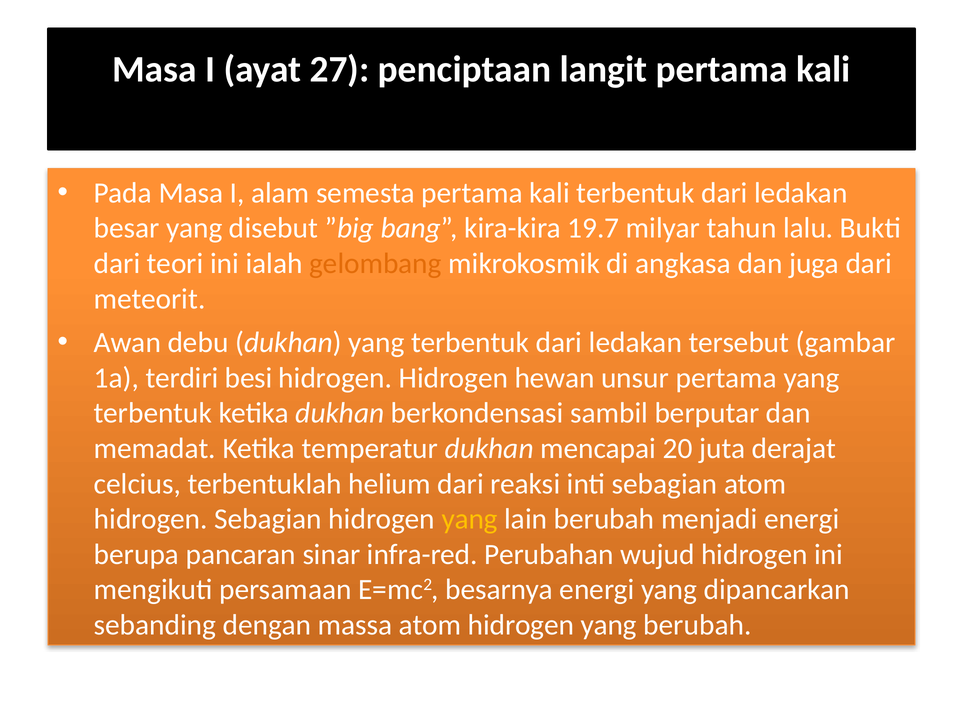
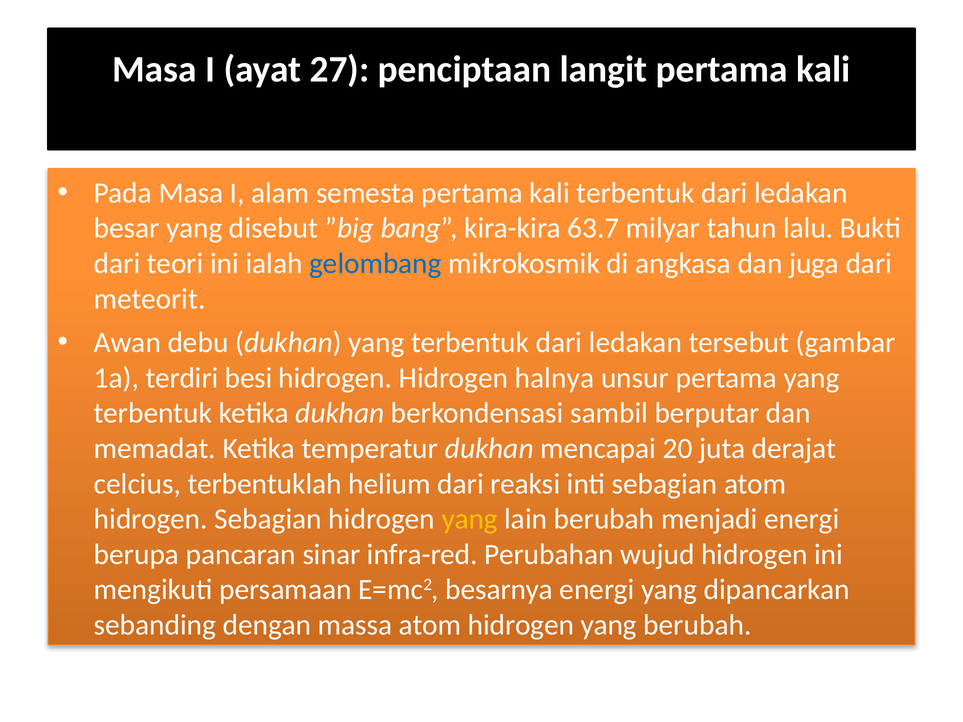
19.7: 19.7 -> 63.7 (593, 228)
gelombang colour: orange -> blue (375, 264)
hewan: hewan -> halnya (554, 378)
